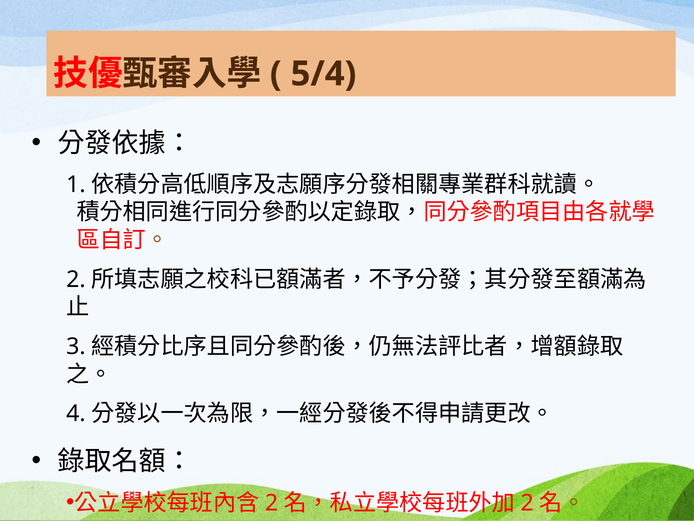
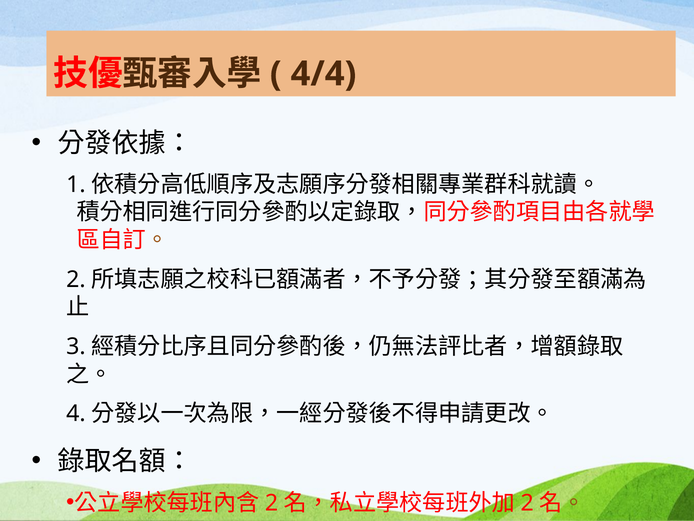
5/4: 5/4 -> 4/4 (323, 74)
